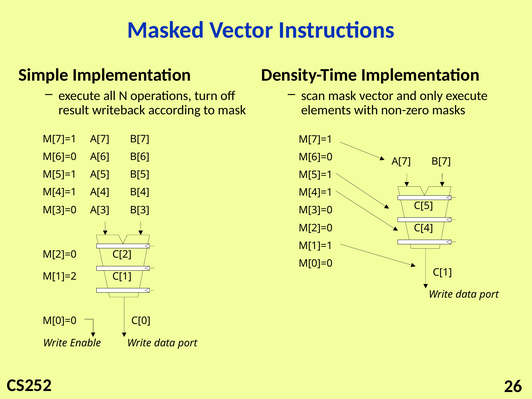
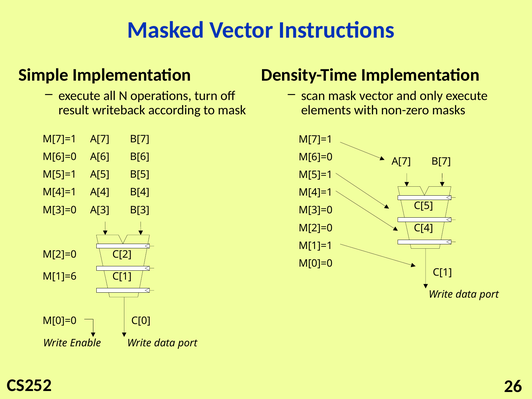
M[1]=2: M[1]=2 -> M[1]=6 (60, 276)
